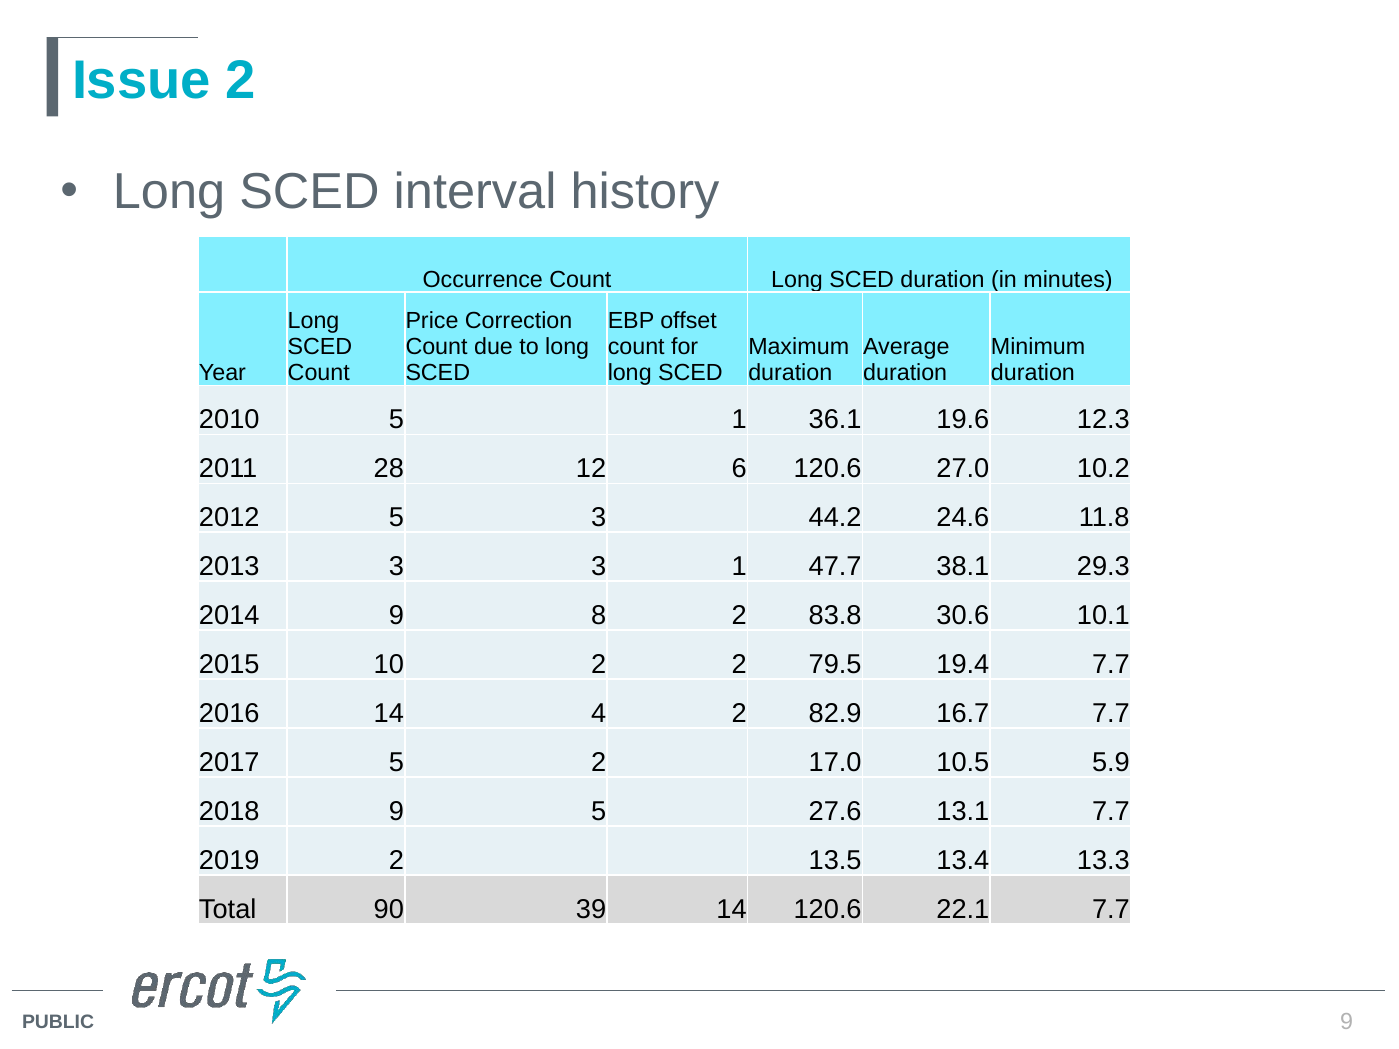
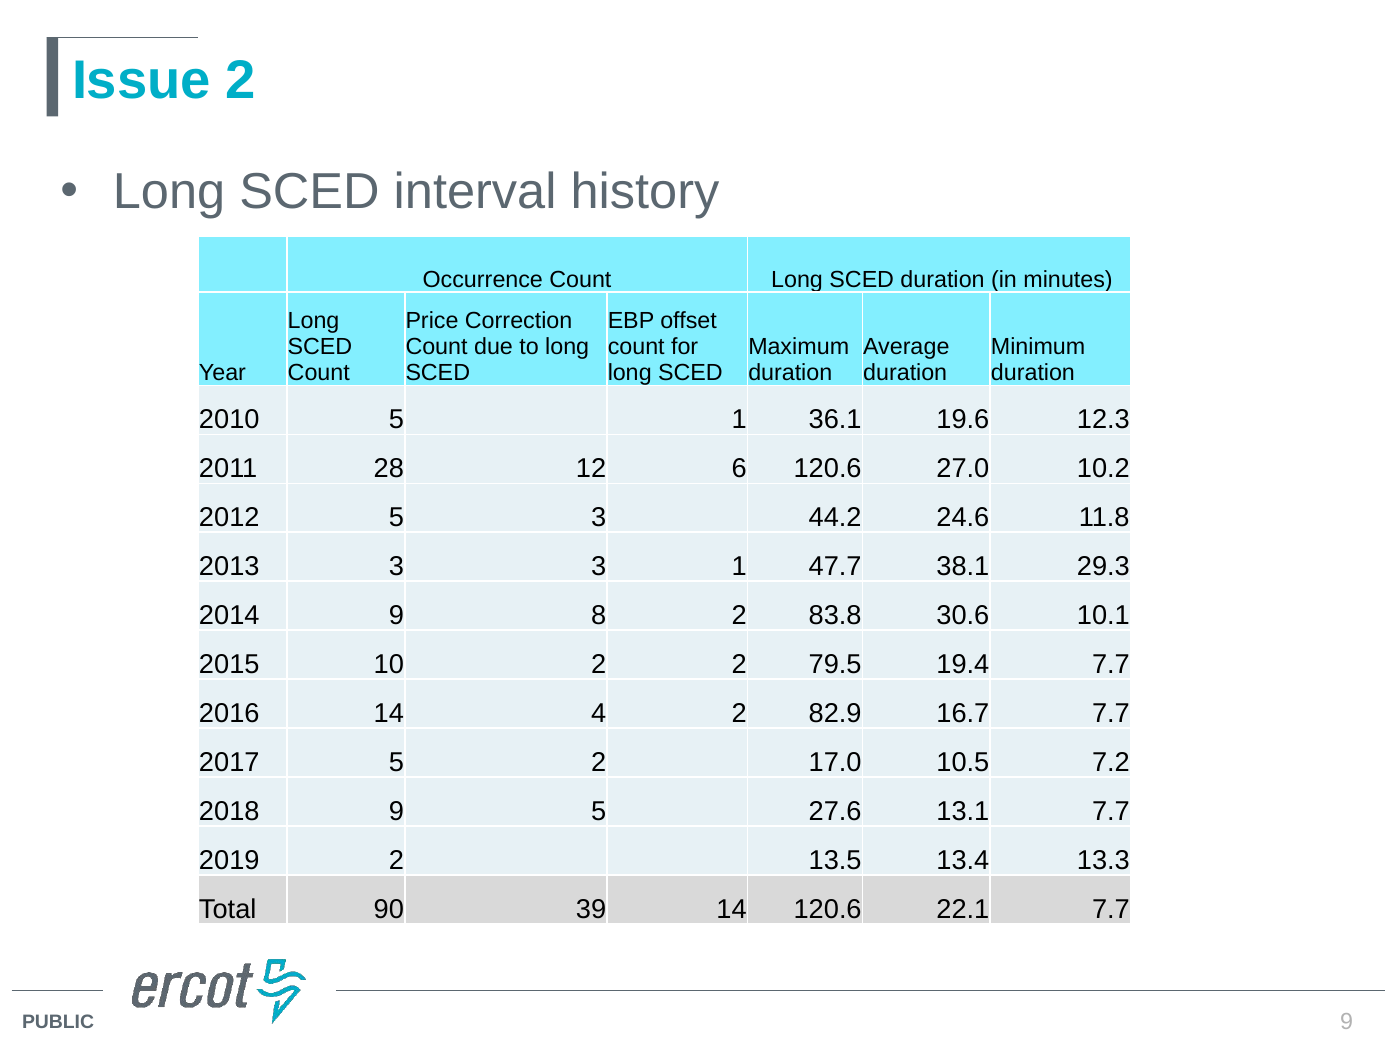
5.9: 5.9 -> 7.2 (1111, 762)
